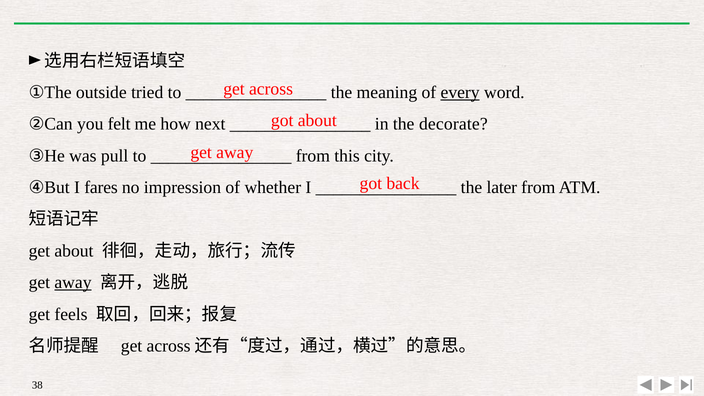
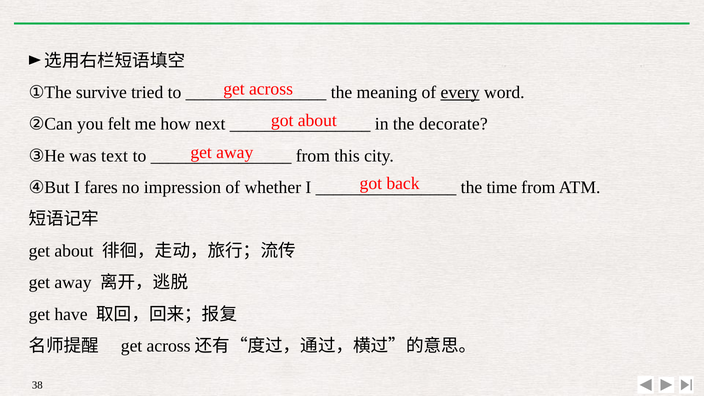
outside: outside -> survive (101, 92)
pull: pull -> text (115, 156)
later: later -> time (502, 188)
away underline: present -> none (73, 283)
feels: feels -> have (71, 314)
